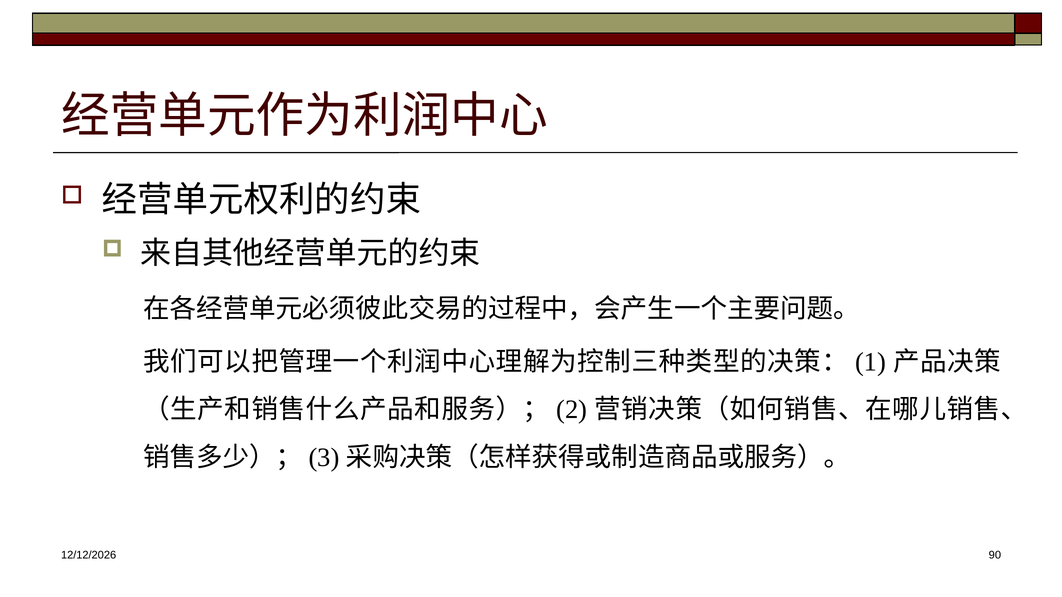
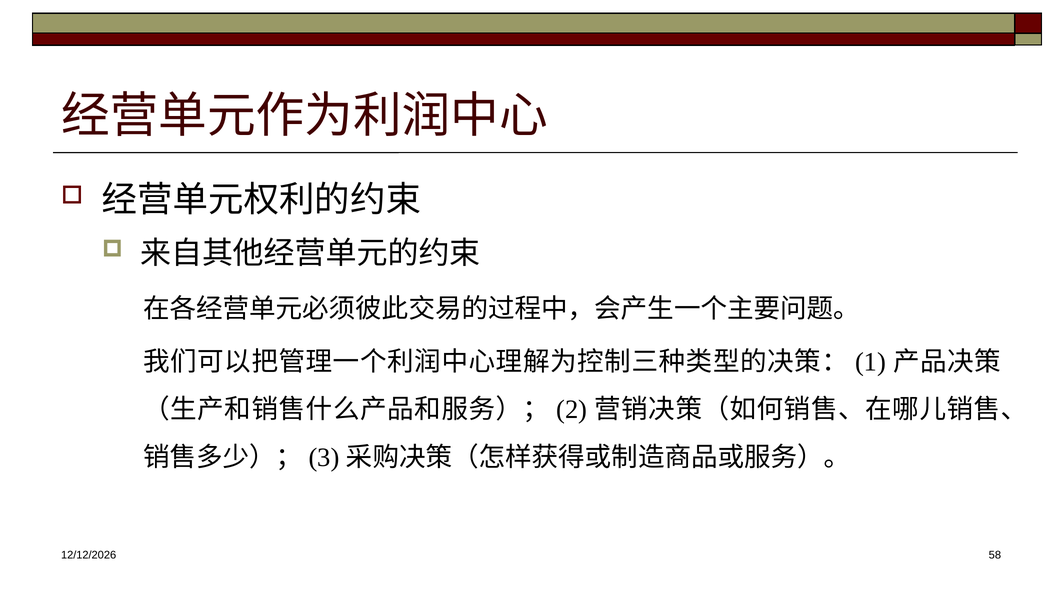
90: 90 -> 58 (995, 556)
